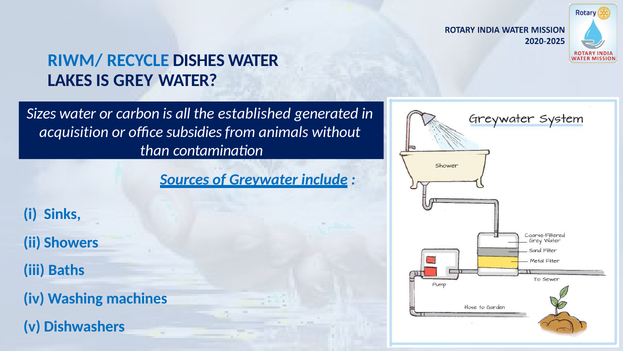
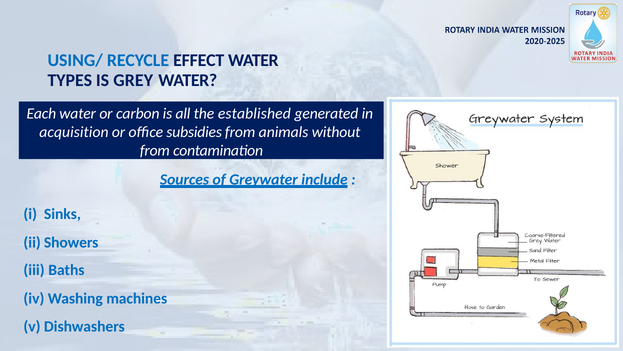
RIWM/: RIWM/ -> USING/ (75, 60)
DISHES: DISHES -> EFFECT (199, 60)
LAKES: LAKES -> TYPES (70, 80)
Sizes: Sizes -> Each (41, 113)
than: than -> from (155, 151)
